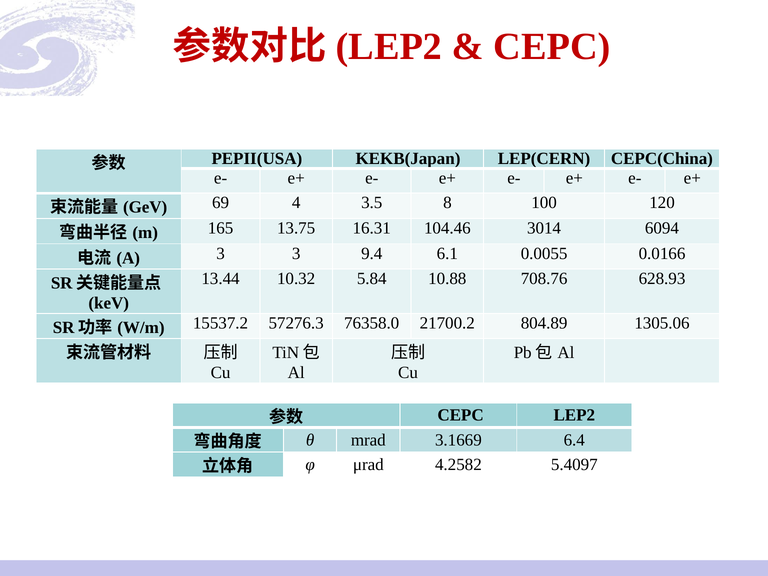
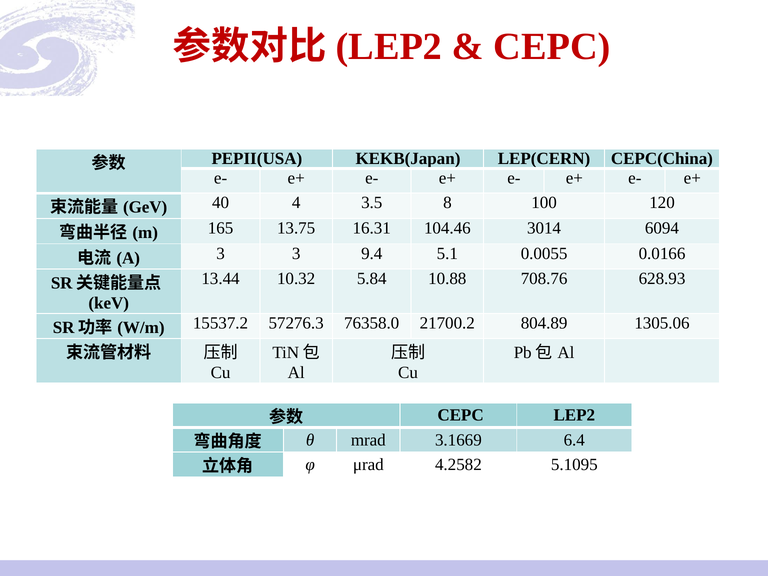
69: 69 -> 40 (221, 203)
6.1: 6.1 -> 5.1 (447, 253)
5.4097: 5.4097 -> 5.1095 (574, 465)
